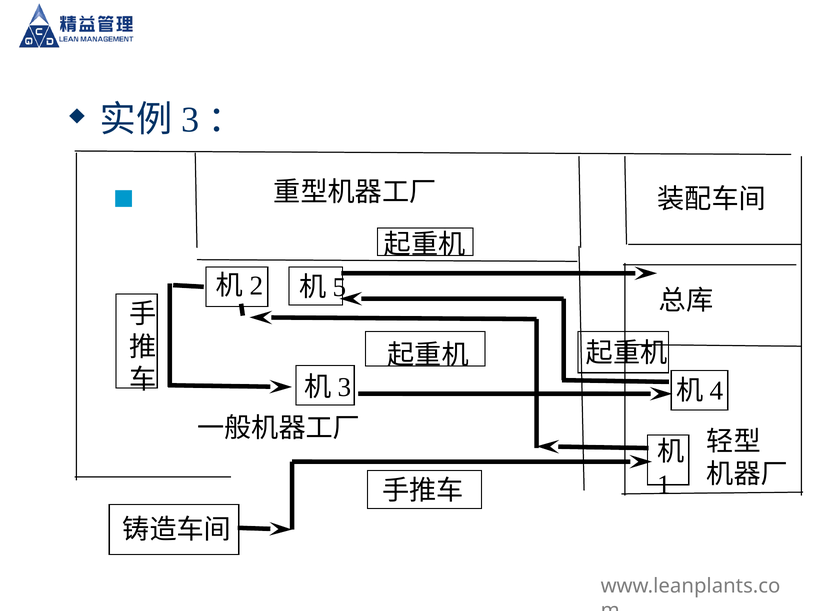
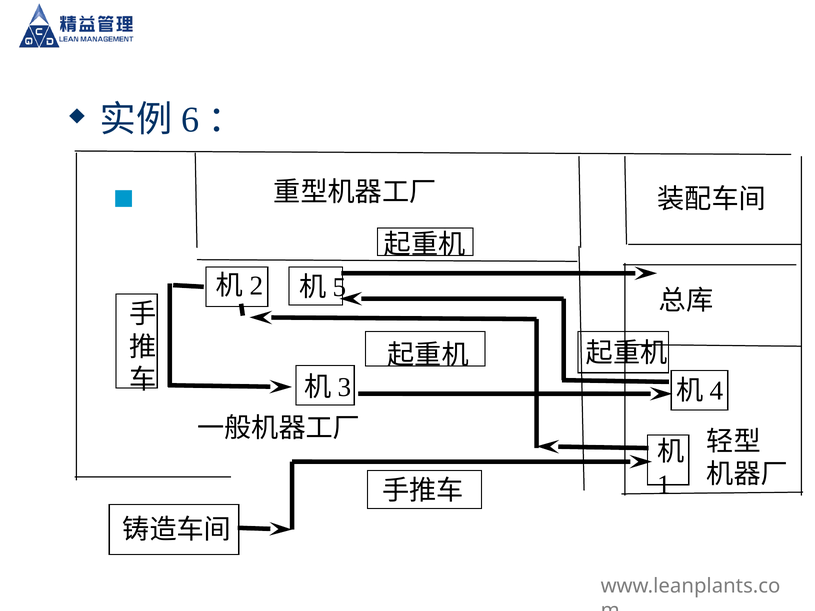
3: 3 -> 6 (190, 120)
